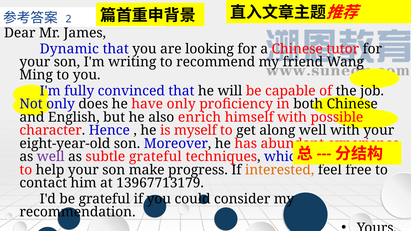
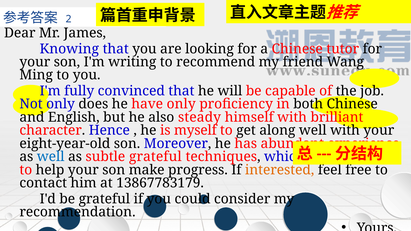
Dynamic: Dynamic -> Knowing (69, 49)
enrich: enrich -> steady (200, 117)
possible: possible -> brilliant (337, 117)
well colour: purple -> blue (51, 157)
13967713179: 13967713179 -> 13867783179 (160, 183)
